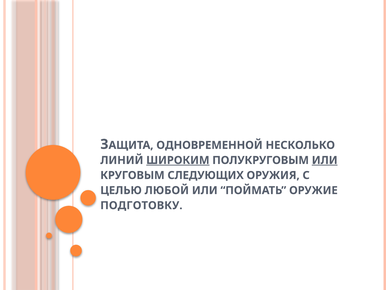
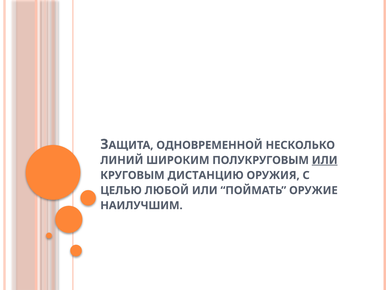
ШИРОКИМ underline: present -> none (178, 160)
СЛЕДУЮЩИХ: СЛЕДУЮЩИХ -> ДИСТАНЦИЮ (206, 175)
ПОДГОТОВКУ: ПОДГОТОВКУ -> НАИЛУЧШИМ (141, 205)
